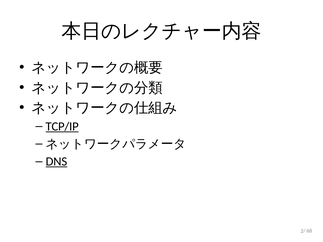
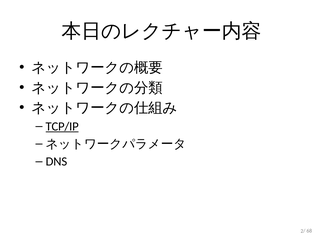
DNS underline: present -> none (56, 162)
